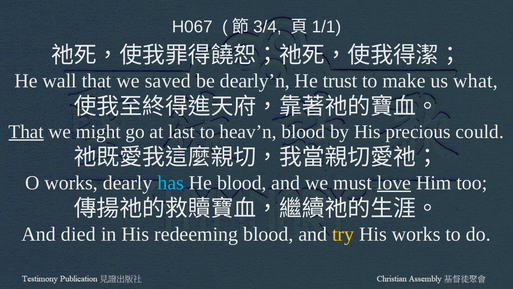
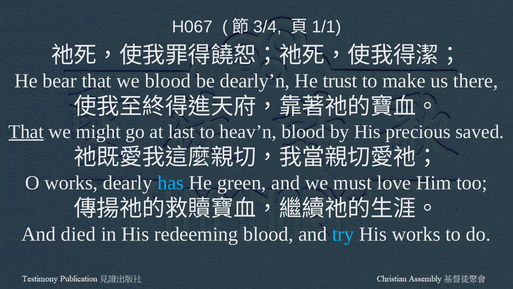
wall: wall -> bear (60, 81)
we saved: saved -> blood (168, 81)
what: what -> there (476, 81)
could: could -> saved (480, 132)
He blood: blood -> green (242, 183)
love underline: present -> none (394, 183)
try colour: yellow -> light blue (343, 234)
